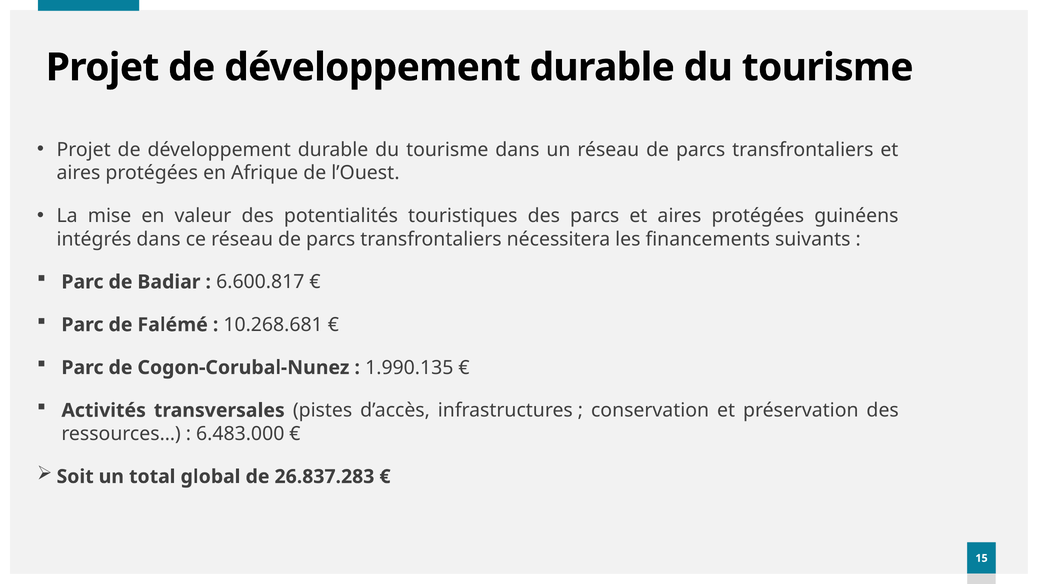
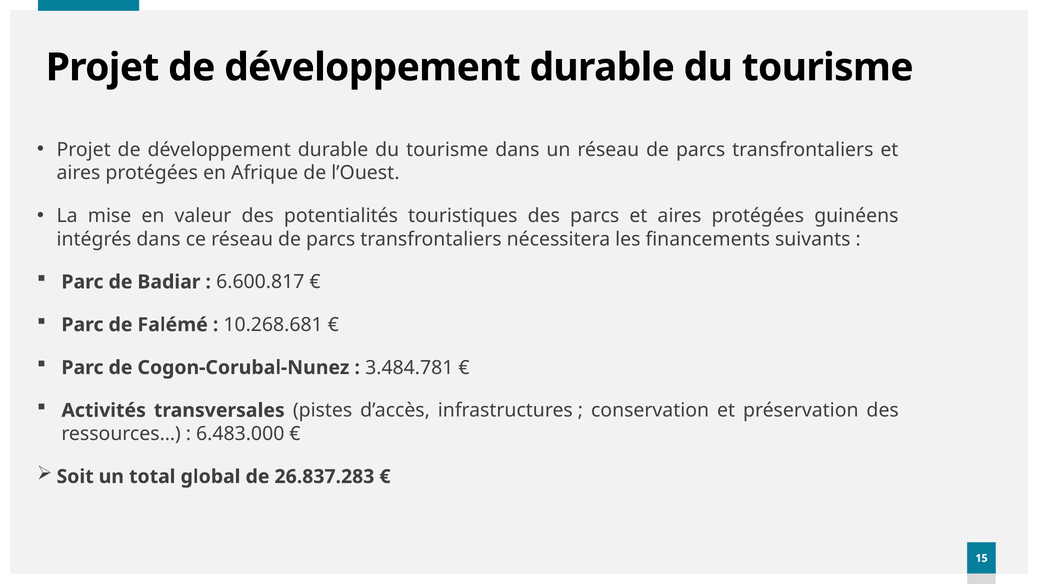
1.990.135: 1.990.135 -> 3.484.781 (409, 368)
